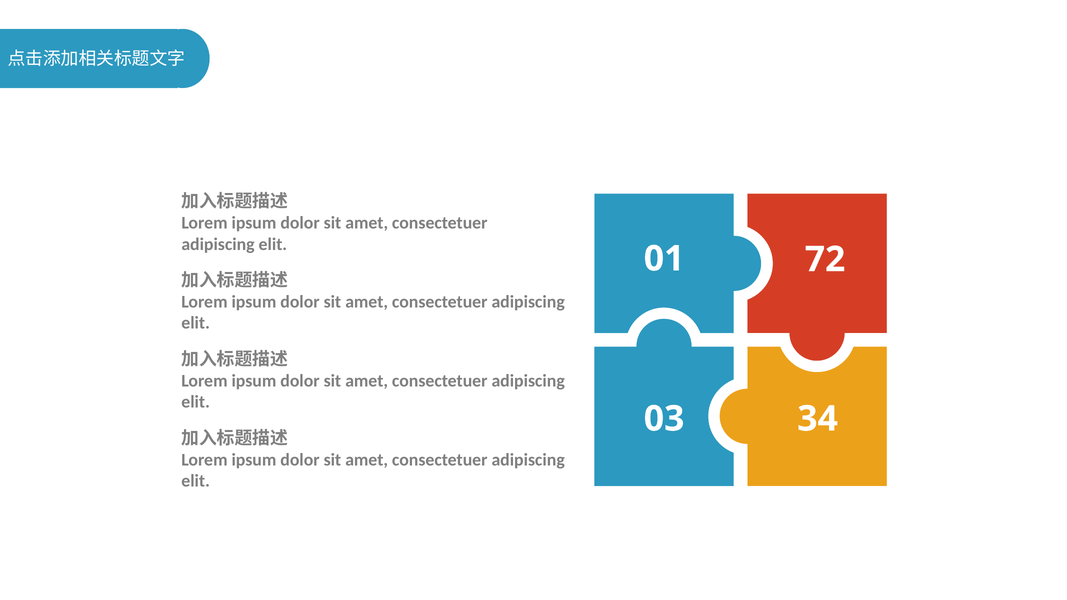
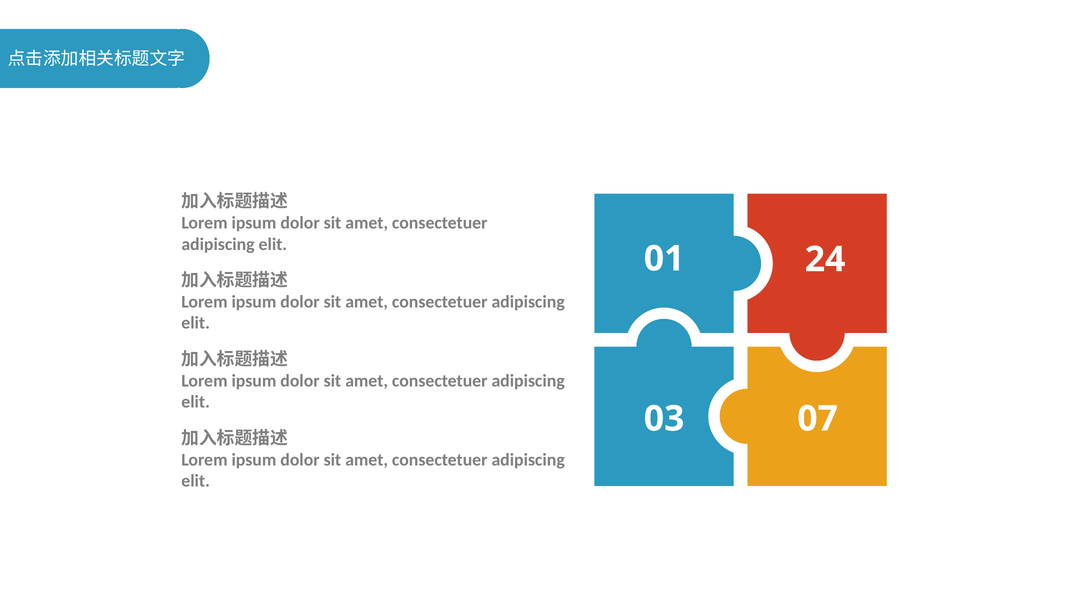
72: 72 -> 24 (825, 260)
34: 34 -> 07 (818, 419)
